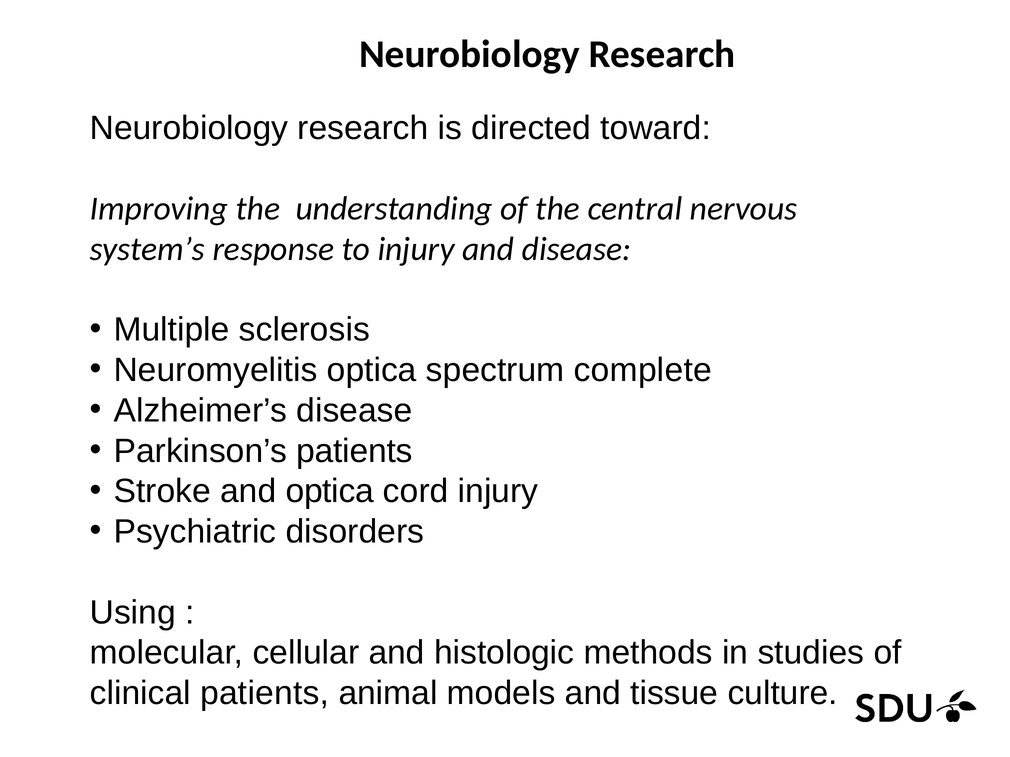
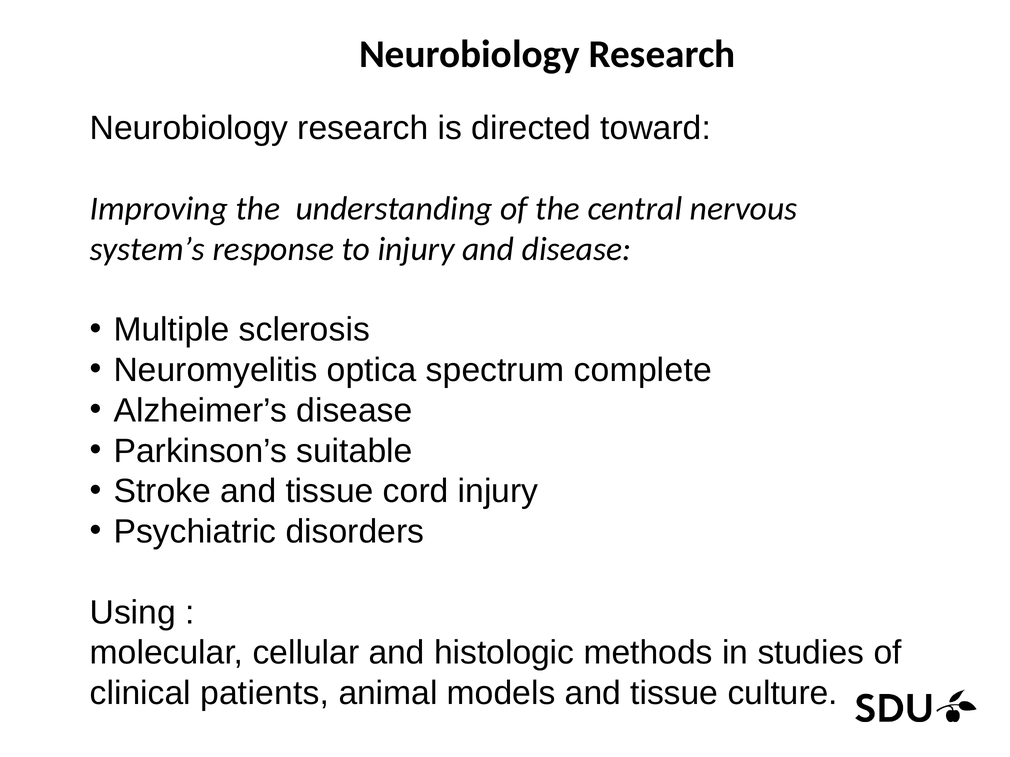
Parkinson’s patients: patients -> suitable (354, 451)
Stroke and optica: optica -> tissue (330, 492)
